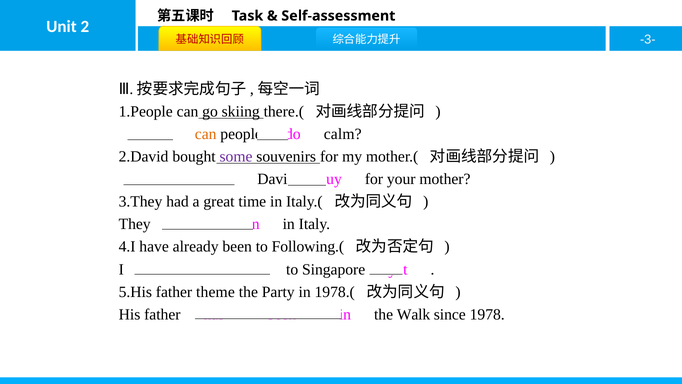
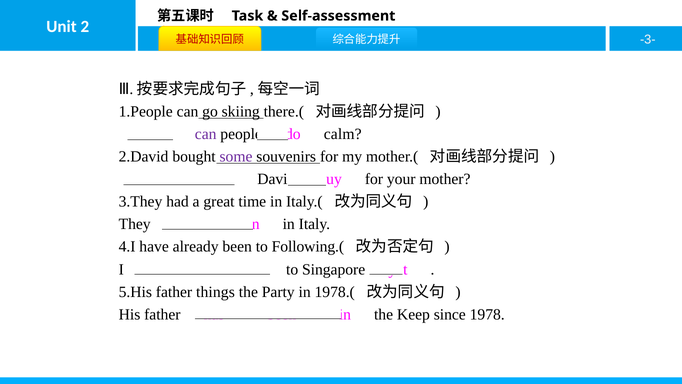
can colour: orange -> purple (206, 134)
theme: theme -> things (215, 292)
Walk: Walk -> Keep (413, 314)
